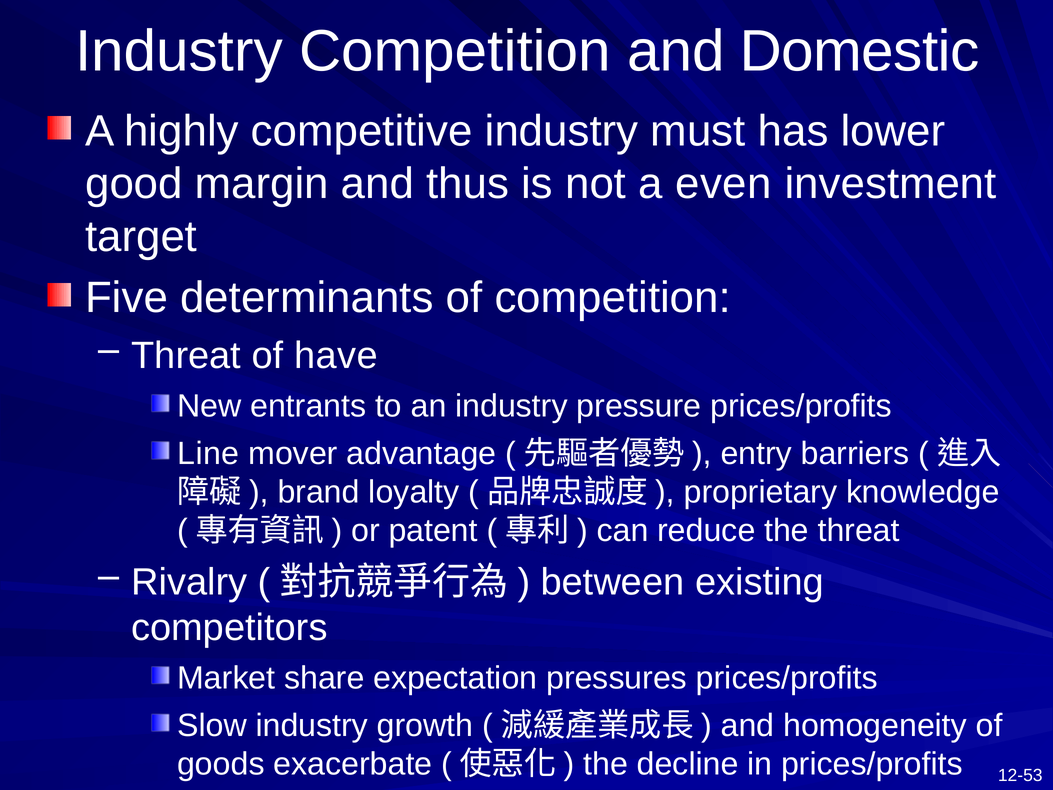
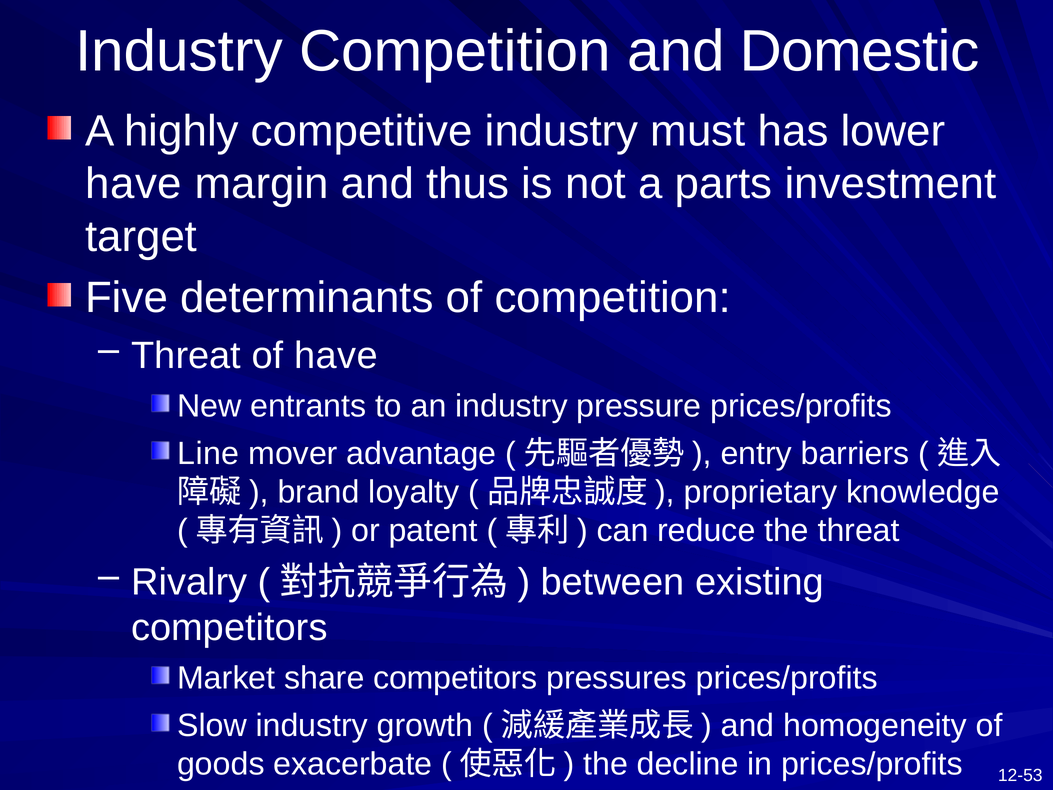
good: good -> have (134, 184)
even: even -> parts (724, 184)
share expectation: expectation -> competitors (455, 678)
